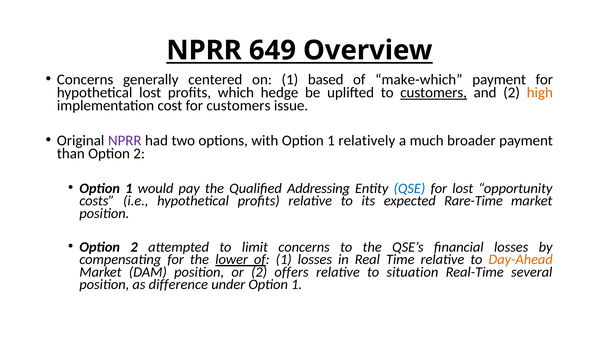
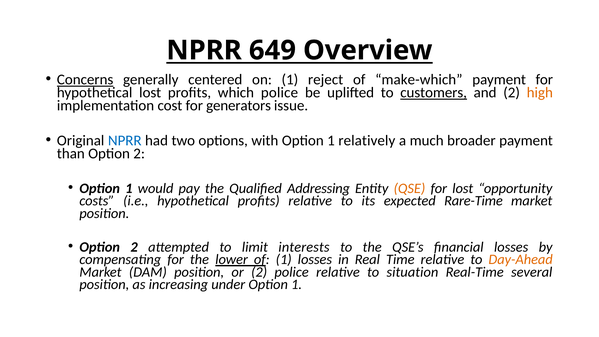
Concerns underline: none -> present (85, 80)
based: based -> reject (326, 80)
which hedge: hedge -> police (279, 93)
for customers: customers -> generators (239, 106)
NPRR colour: purple -> blue (125, 141)
QSE colour: blue -> orange (409, 188)
limit concerns: concerns -> interests (304, 247)
2 offers: offers -> police (292, 272)
difference: difference -> increasing (178, 284)
